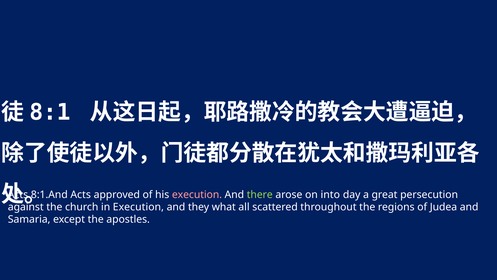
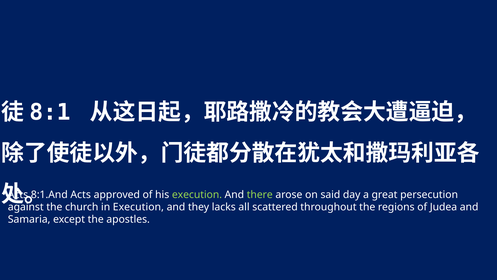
execution colour: pink -> light green (197, 194)
into: into -> said (330, 194)
what: what -> lacks (224, 207)
